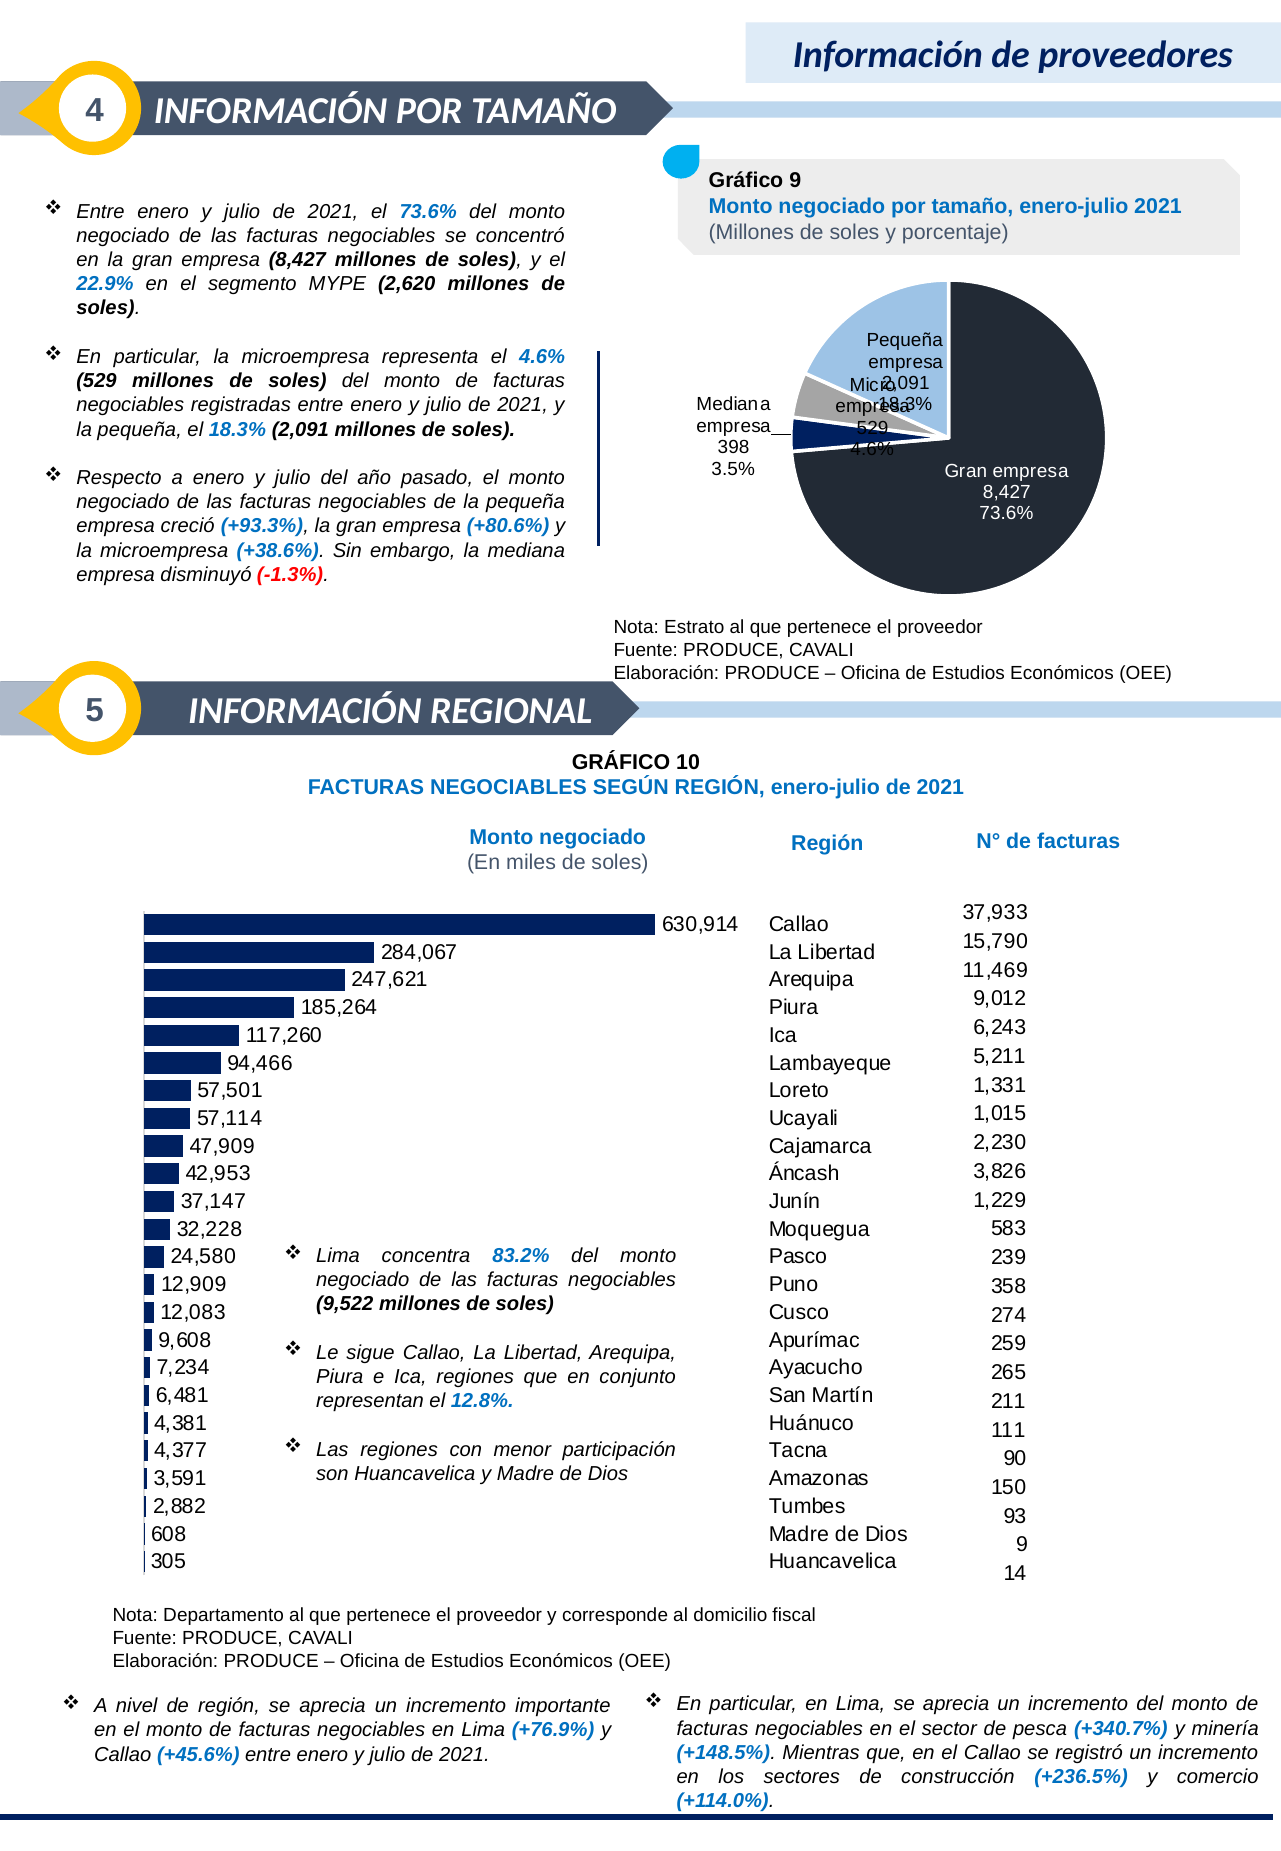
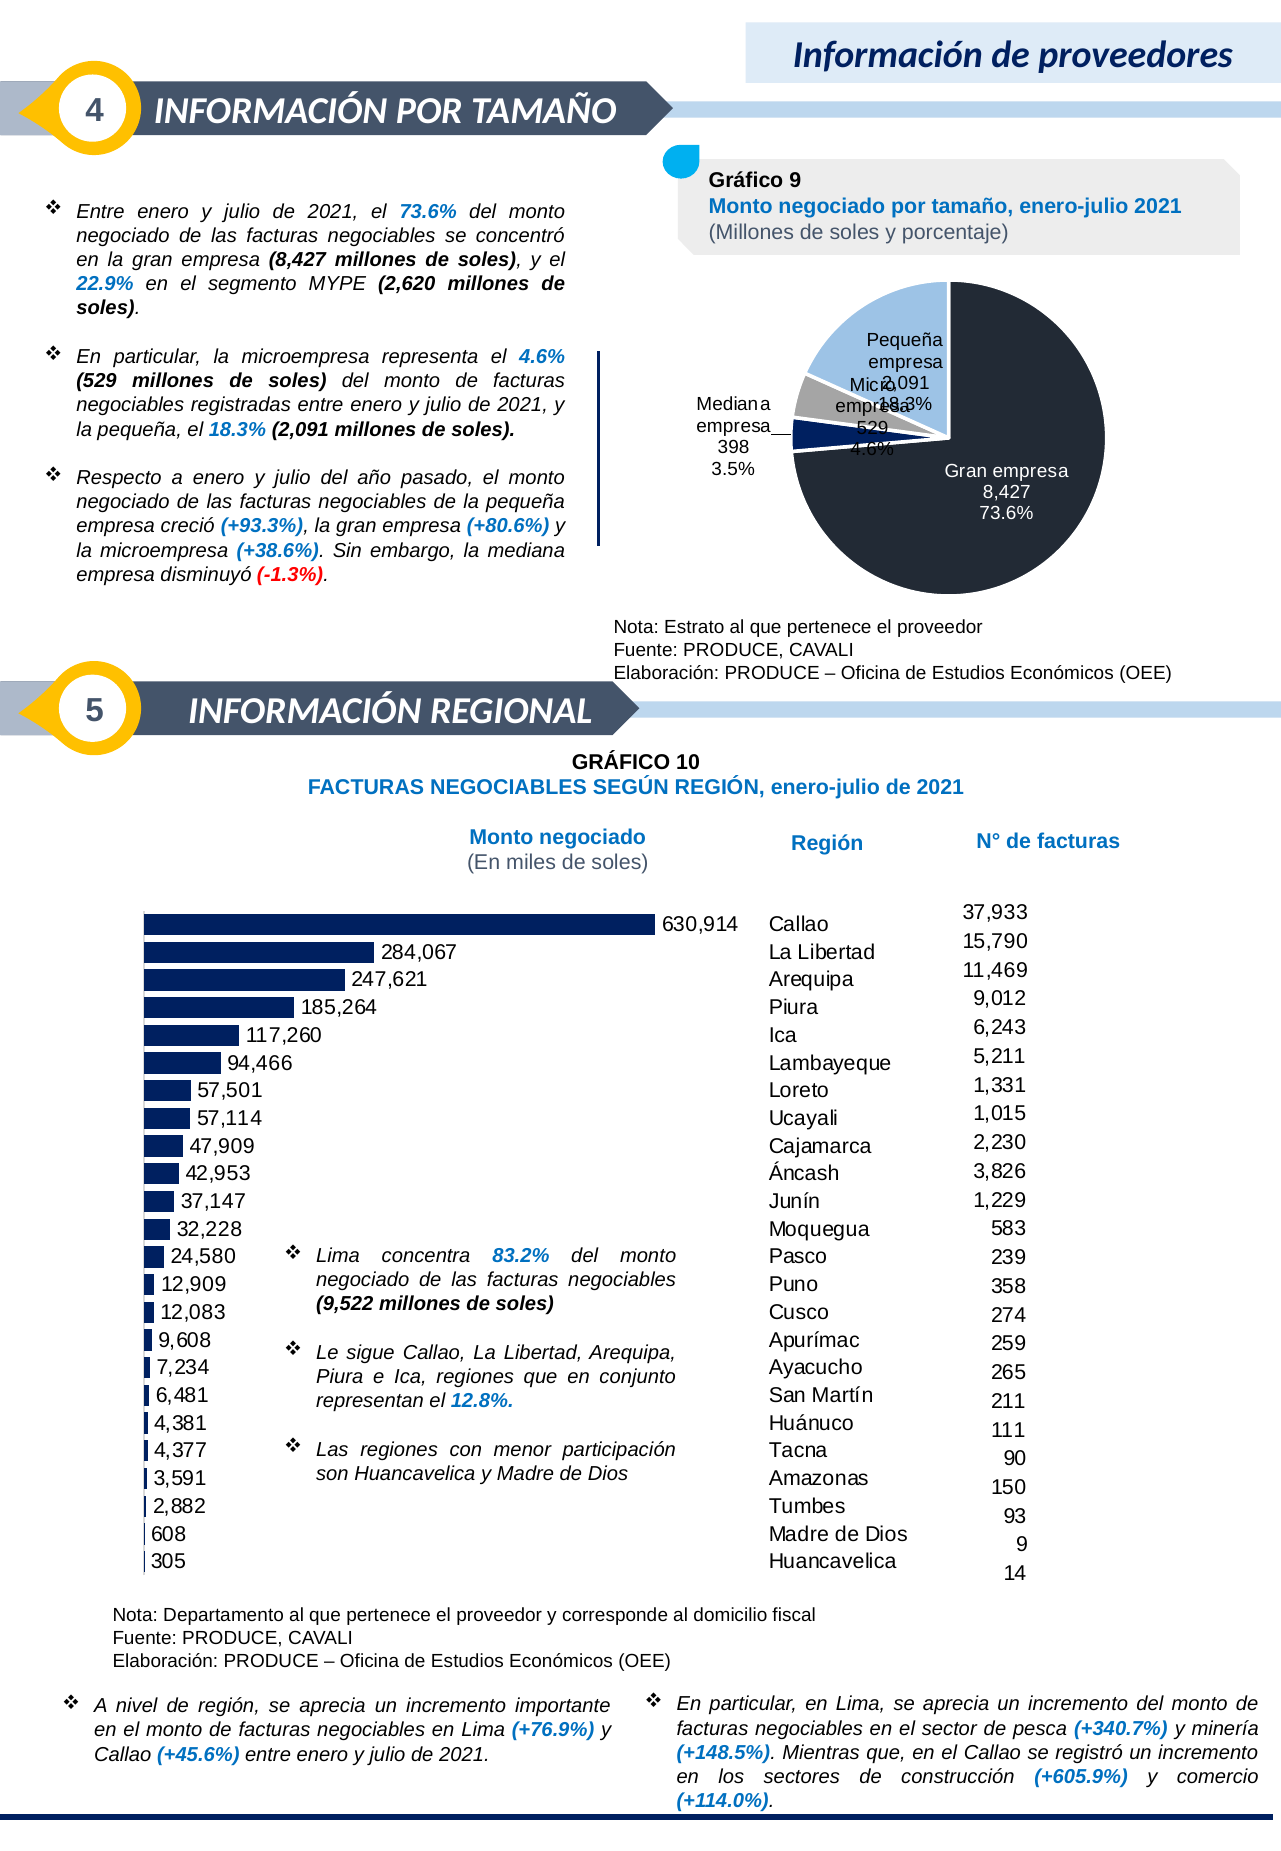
+236.5%: +236.5% -> +605.9% (1081, 1776)
